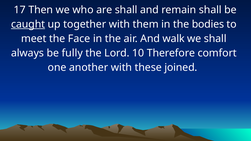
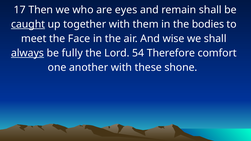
are shall: shall -> eyes (126, 10)
walk: walk -> wise (174, 39)
always underline: none -> present (28, 53)
10: 10 -> 54 (138, 53)
joined: joined -> shone (181, 67)
